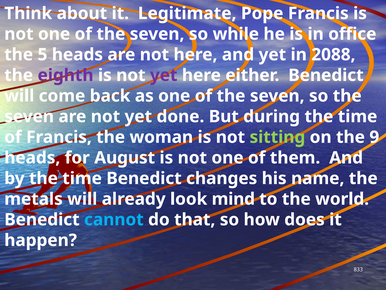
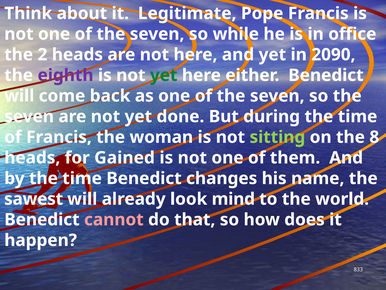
5: 5 -> 2 (42, 55)
2088: 2088 -> 2090 (333, 55)
yet colour: purple -> green (164, 75)
9: 9 -> 8 (374, 137)
August: August -> Gained (125, 158)
metals: metals -> sawest (34, 199)
cannot colour: light blue -> pink (114, 219)
